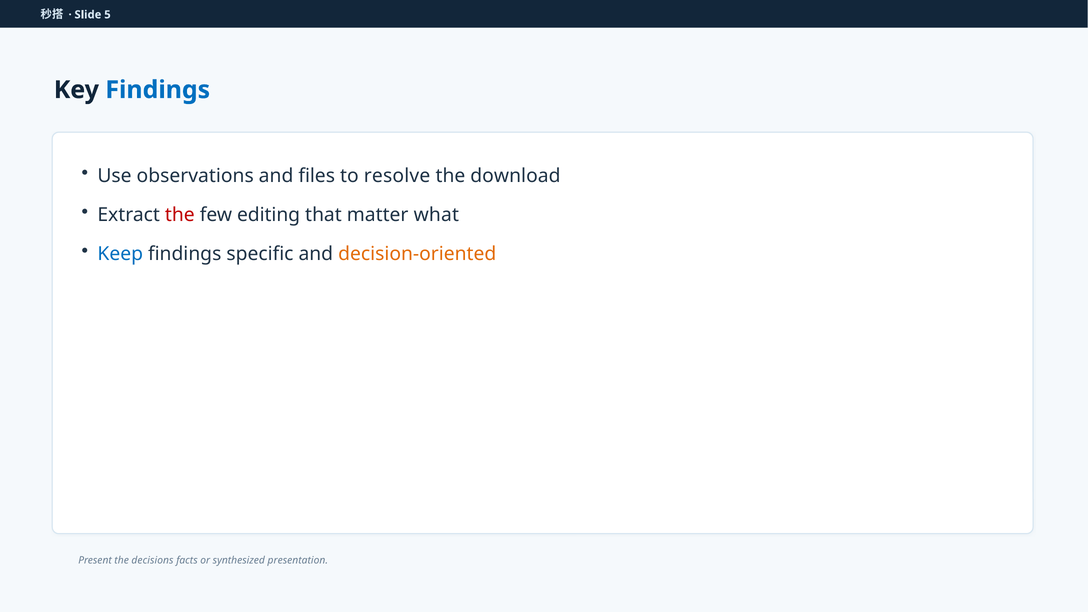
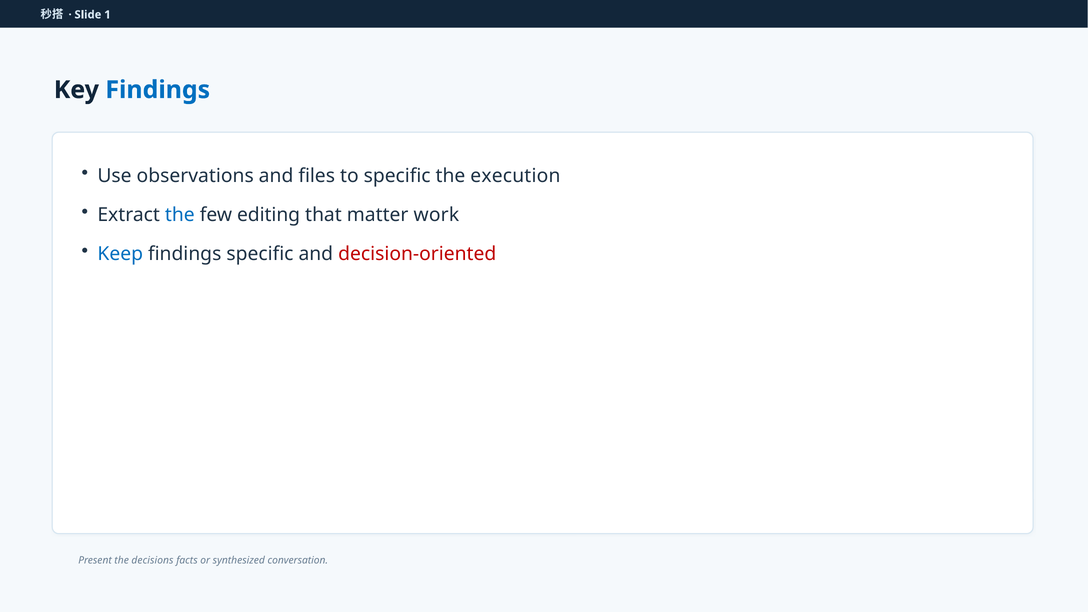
5: 5 -> 1 (107, 15)
to resolve: resolve -> specific (397, 176)
download: download -> execution (515, 176)
the colour: red -> blue (180, 215)
what: what -> work (436, 215)
decision-oriented colour: orange -> red (417, 254)
presentation: presentation -> conversation (298, 560)
